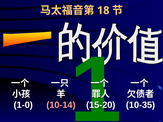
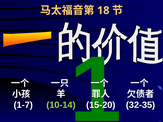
1-0: 1-0 -> 1-7 (23, 105)
10-14 colour: pink -> light green (61, 105)
10-35: 10-35 -> 32-35 (141, 105)
